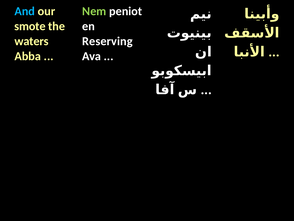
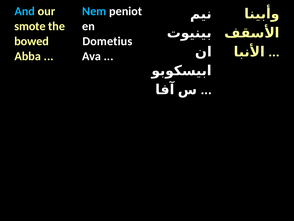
Nem colour: light green -> light blue (94, 11)
waters: waters -> bowed (32, 41)
Reserving: Reserving -> Dometius (107, 41)
